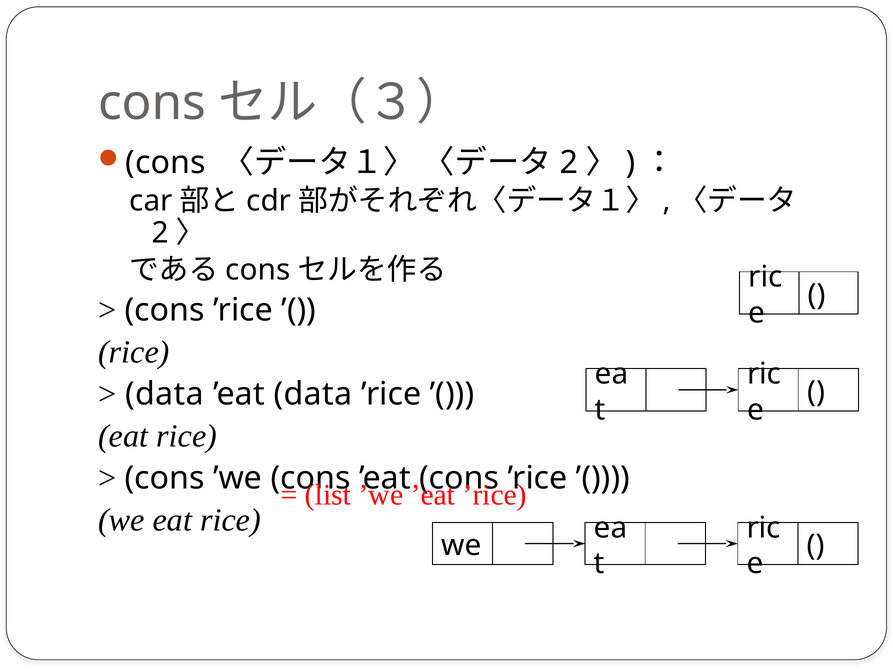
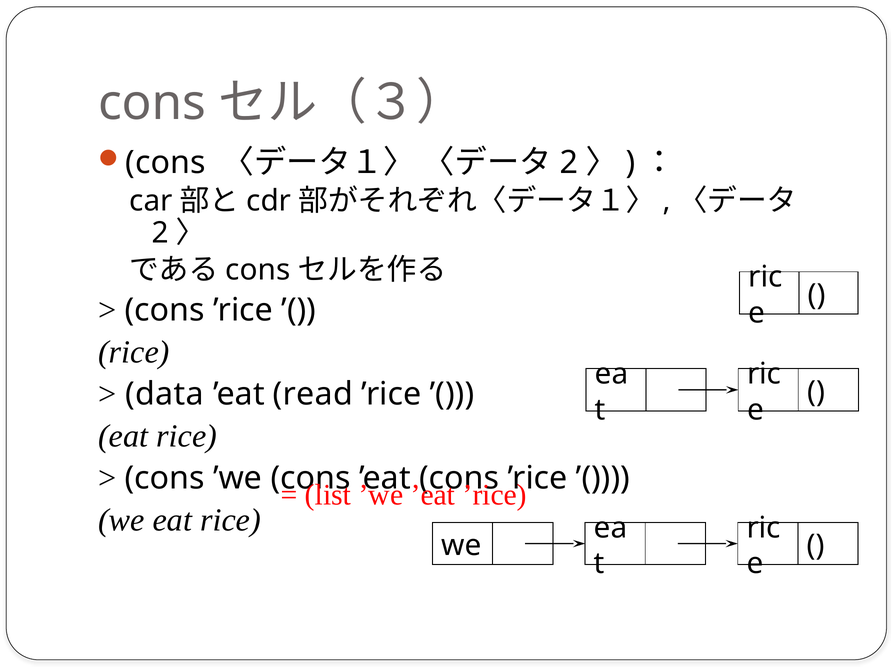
’eat data: data -> read (313, 395)
